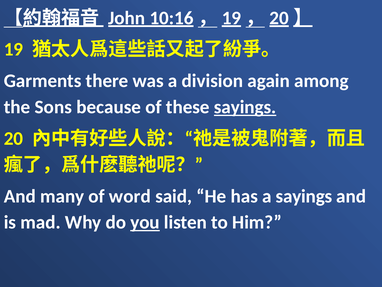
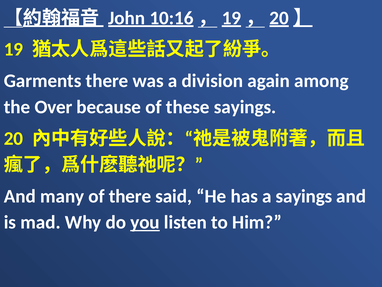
Sons: Sons -> Over (53, 107)
sayings underline: present -> none (245, 107)
of word: word -> there (130, 196)
